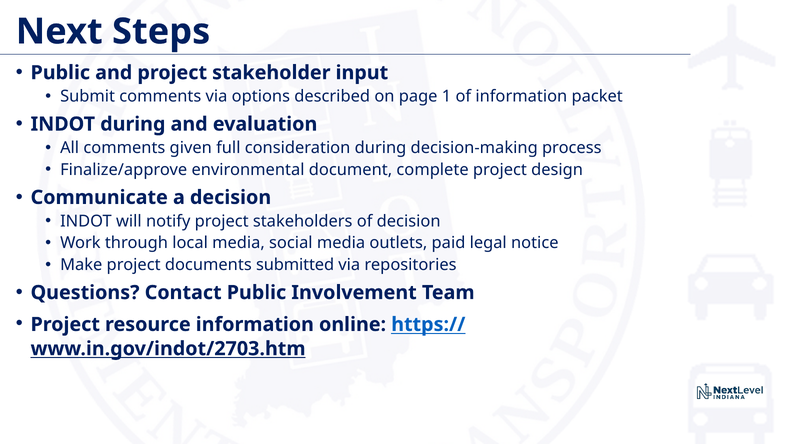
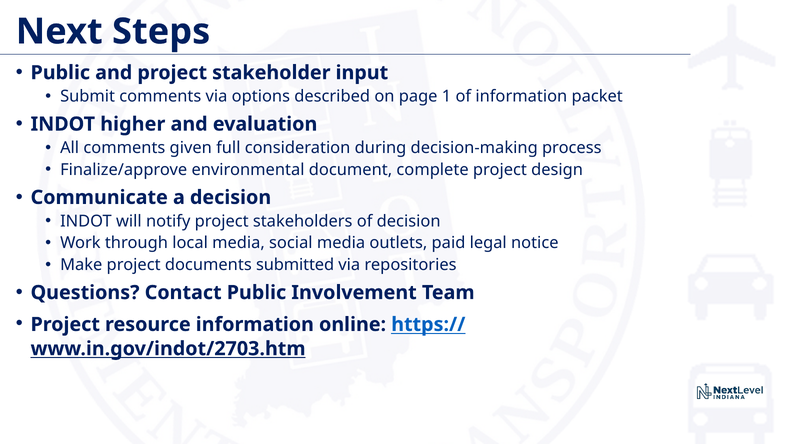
INDOT during: during -> higher (133, 124)
